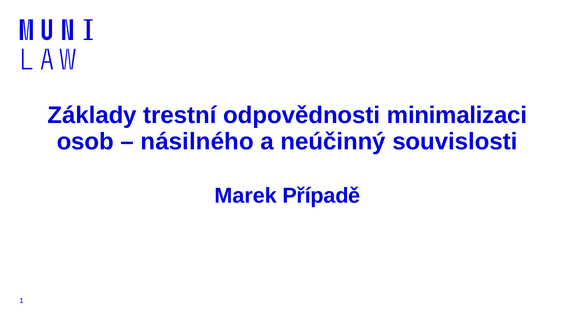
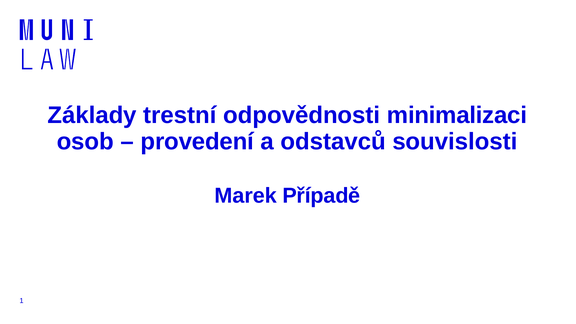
násilného: násilného -> provedení (197, 142)
neúčinný: neúčinný -> odstavců (333, 142)
